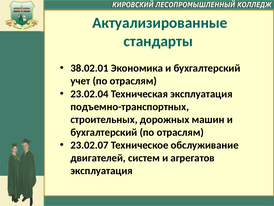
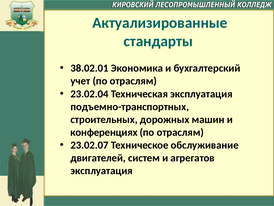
бухгалтерский: бухгалтерский -> конференциях (104, 132)
